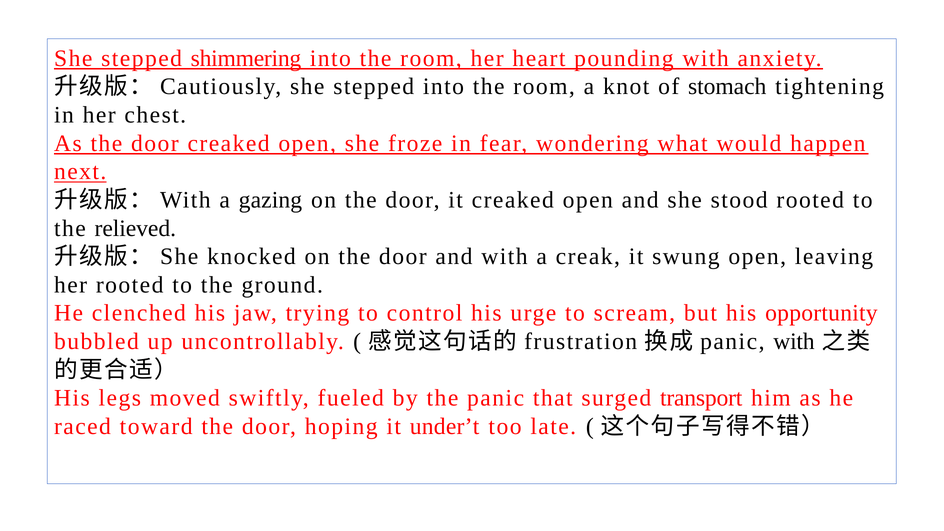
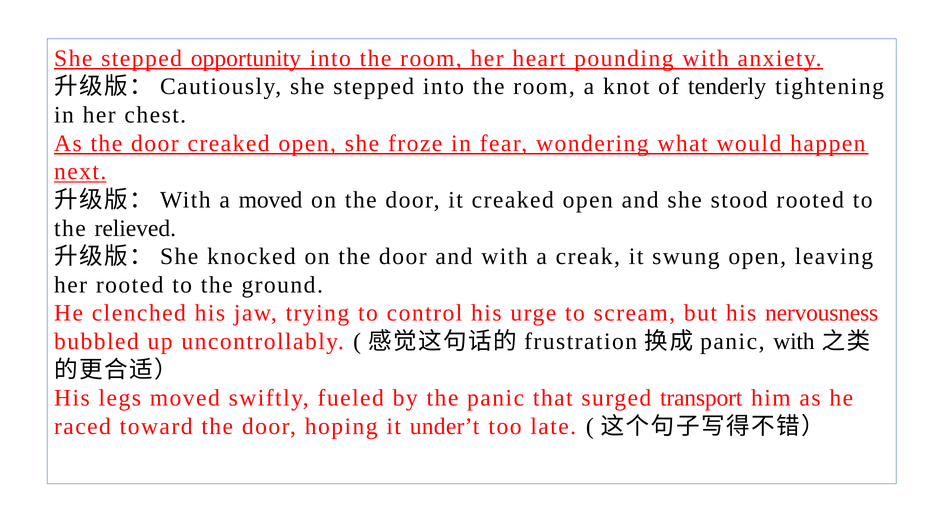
shimmering: shimmering -> opportunity (246, 58)
stomach: stomach -> tenderly (727, 87)
a gazing: gazing -> moved (271, 200)
opportunity: opportunity -> nervousness (822, 313)
